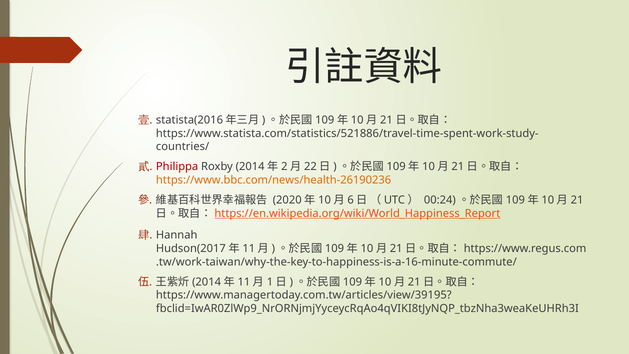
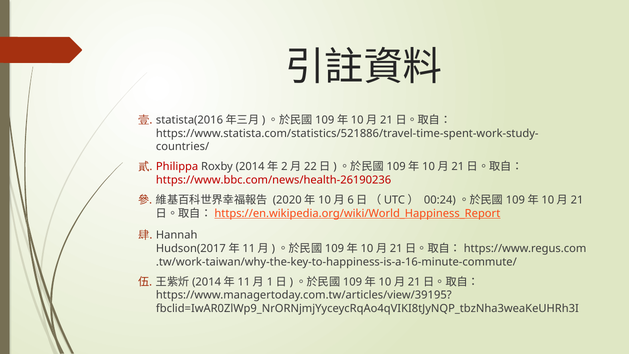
https://www.bbc.com/news/health-26190236 colour: orange -> red (274, 180)
